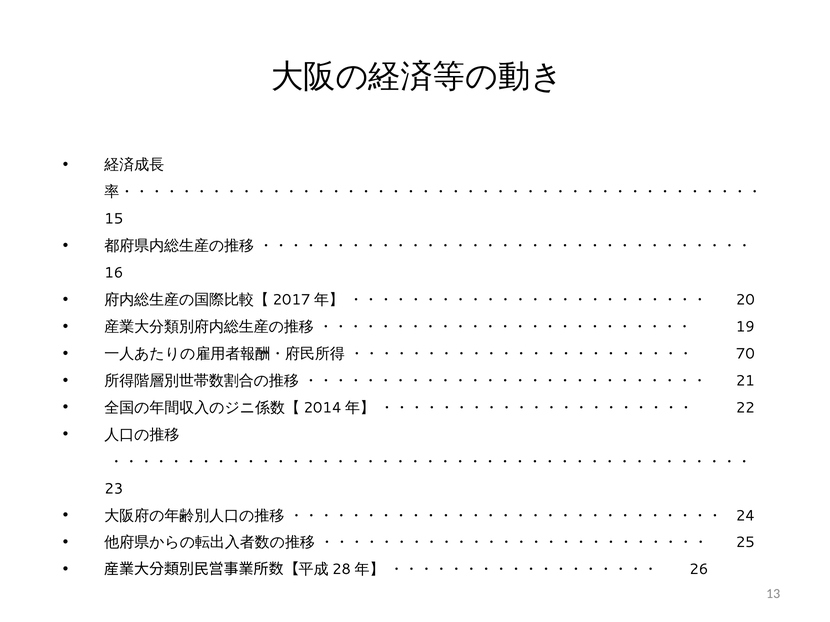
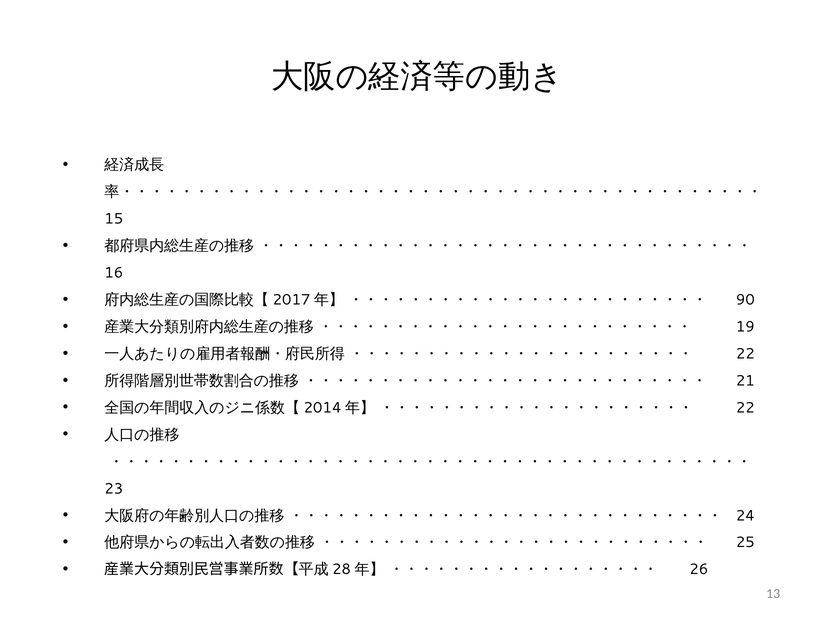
20: 20 -> 90 (745, 300)
70: 70 -> 22 (745, 354)
